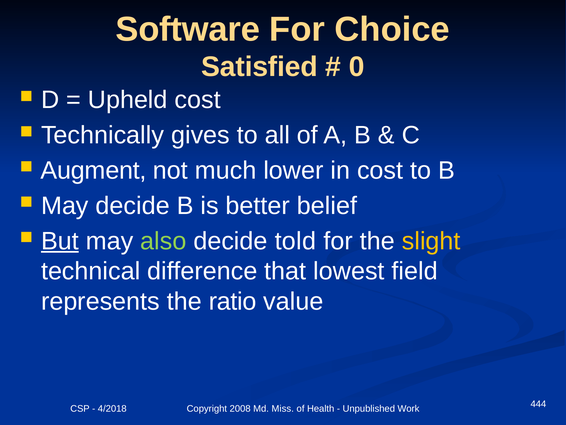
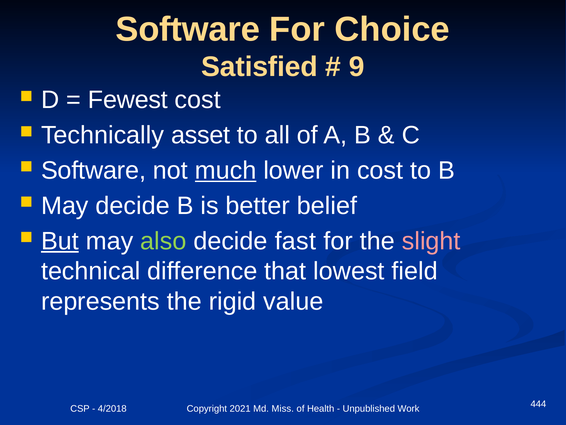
0: 0 -> 9 (357, 67)
Upheld: Upheld -> Fewest (128, 100)
gives: gives -> asset (201, 135)
Augment: Augment -> Software (94, 170)
much underline: none -> present (226, 170)
told: told -> fast (295, 241)
slight colour: yellow -> pink (431, 241)
ratio: ratio -> rigid (233, 301)
2008: 2008 -> 2021 (240, 408)
